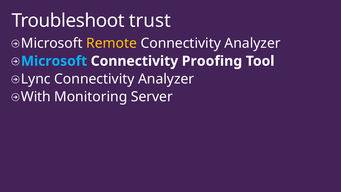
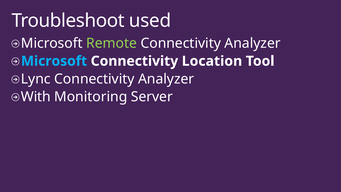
trust: trust -> used (150, 21)
Remote colour: yellow -> light green (112, 43)
Proofing: Proofing -> Location (212, 61)
